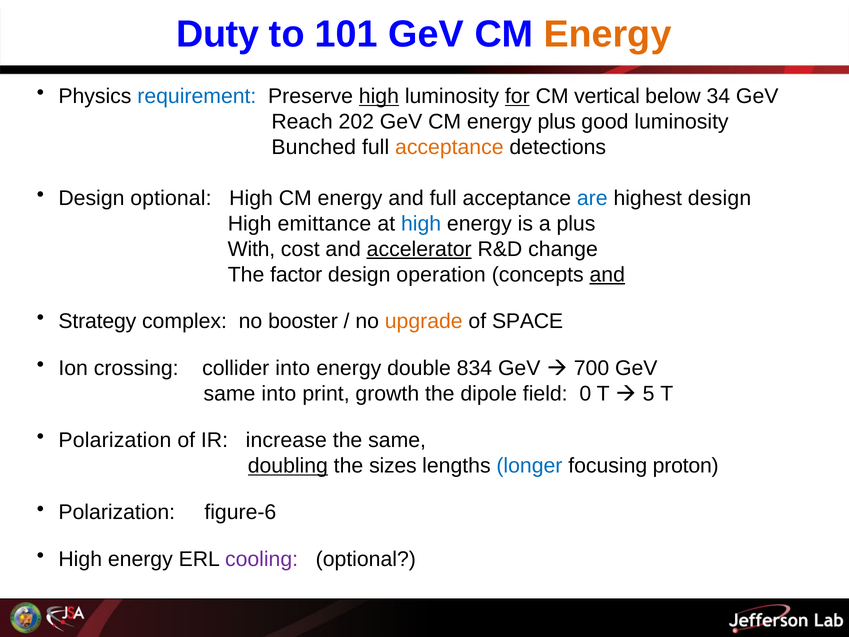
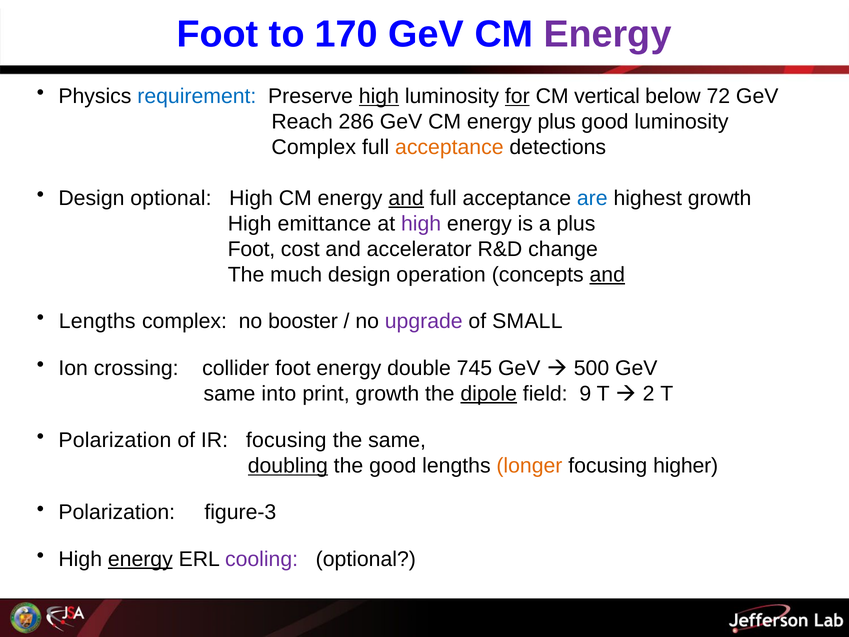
Duty: Duty -> Foot (218, 34)
101: 101 -> 170 (346, 34)
Energy colour: orange -> purple (608, 34)
34: 34 -> 72 (718, 96)
202: 202 -> 286 (356, 122)
Bunched: Bunched -> Complex (314, 147)
and underline: none -> present (406, 198)
highest design: design -> growth (720, 198)
high colour: blue -> purple (421, 224)
With: With -> Foot (251, 249)
accelerator underline: present -> none (419, 249)
factor: factor -> much (296, 275)
Strategy: Strategy -> Lengths (97, 321)
upgrade colour: orange -> purple (424, 321)
SPACE: SPACE -> SMALL (527, 321)
collider into: into -> foot (293, 368)
834: 834 -> 745 (474, 368)
700: 700 -> 500 (592, 368)
dipole underline: none -> present (489, 393)
0: 0 -> 9 (585, 393)
5: 5 -> 2 (649, 393)
IR increase: increase -> focusing (286, 440)
the sizes: sizes -> good (393, 466)
longer colour: blue -> orange (529, 466)
proton: proton -> higher (686, 466)
figure-6: figure-6 -> figure-3 (240, 512)
energy underline: none -> present (140, 559)
